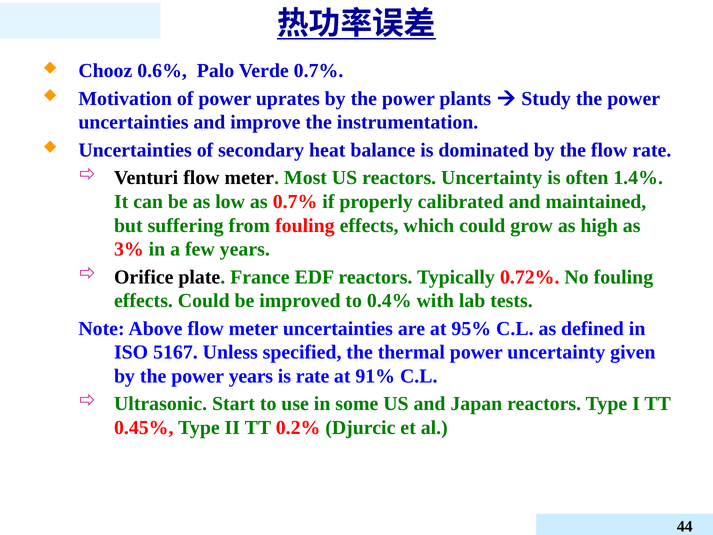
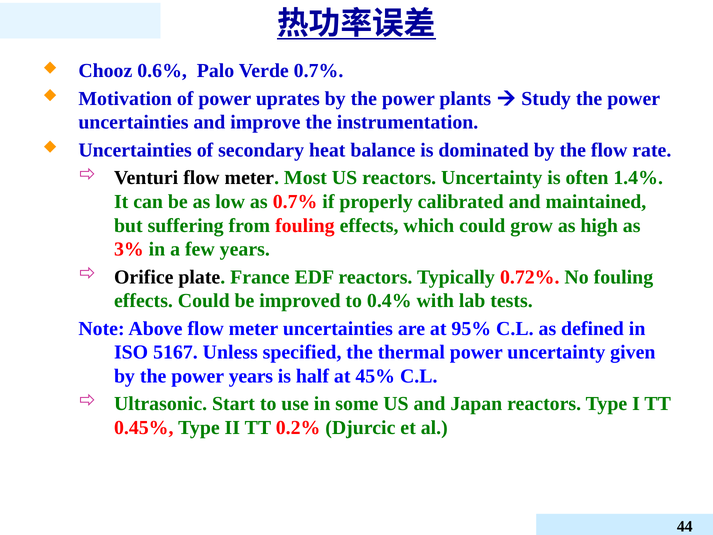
is rate: rate -> half (312, 376)
91%: 91% -> 45% (375, 376)
